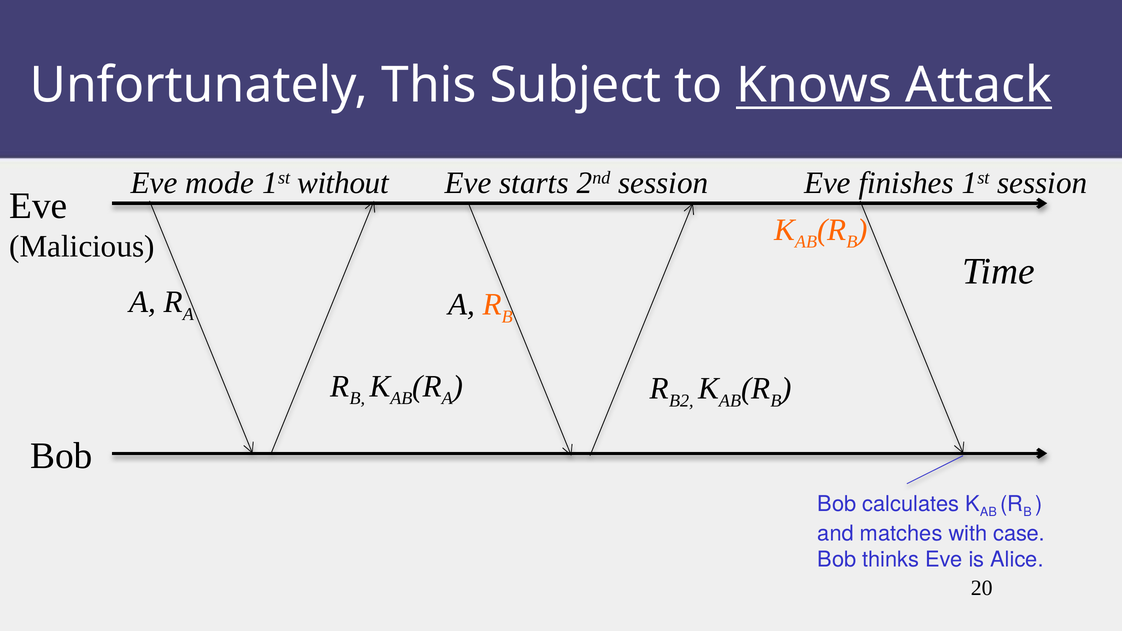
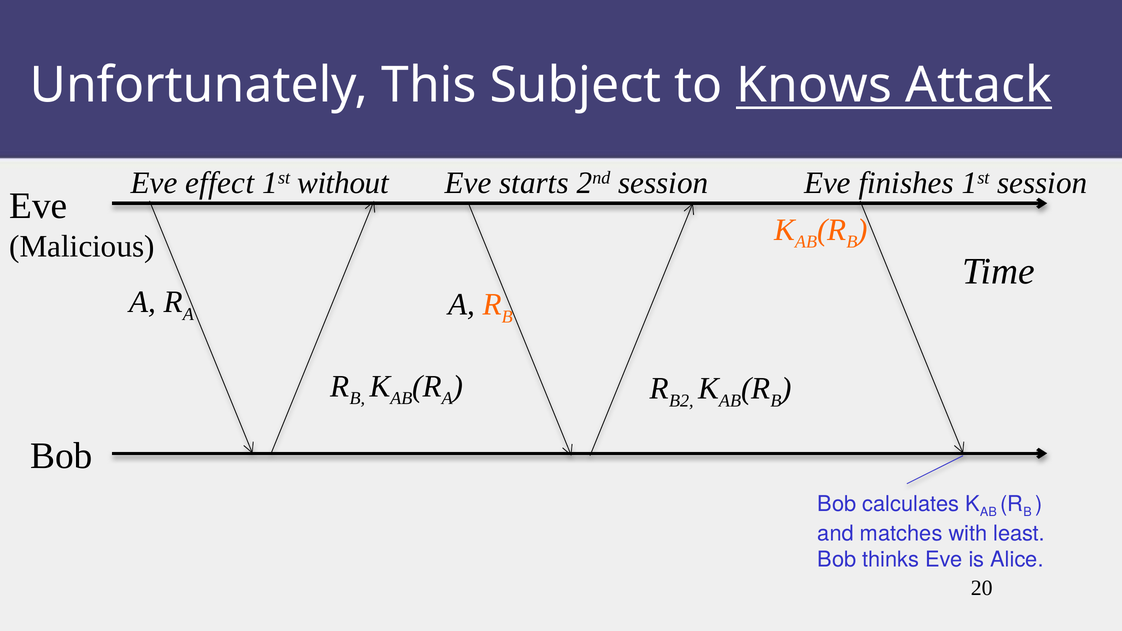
mode: mode -> effect (220, 183)
case: case -> least (1019, 534)
